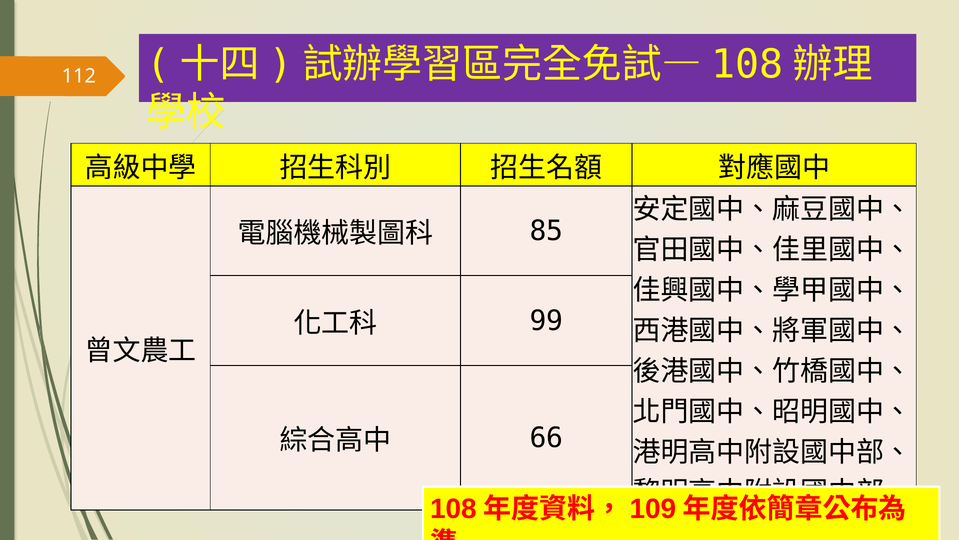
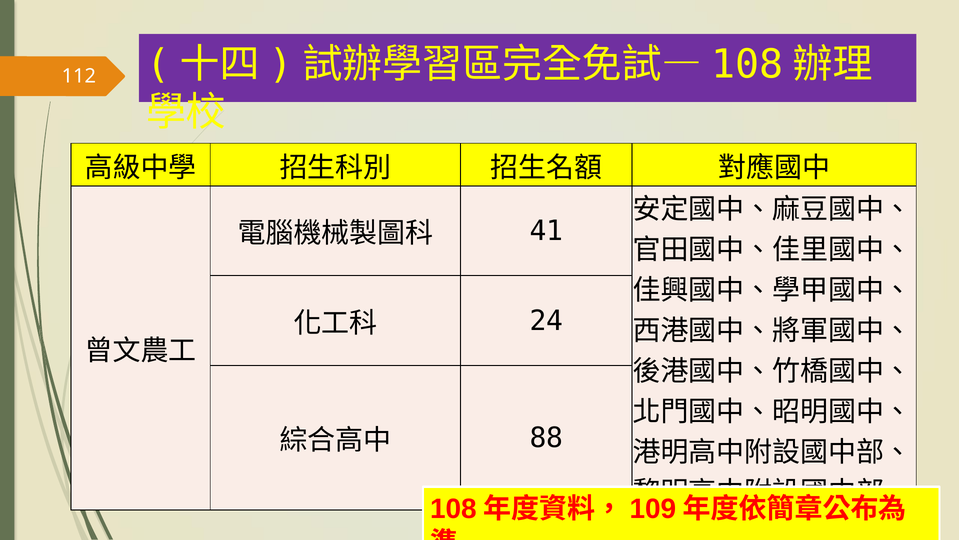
85: 85 -> 41 (546, 231)
99: 99 -> 24 (546, 321)
66: 66 -> 88 (546, 438)
